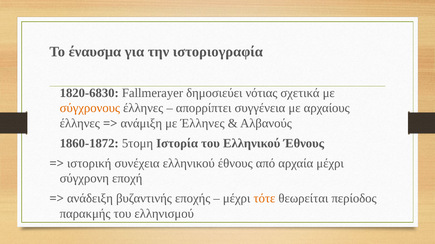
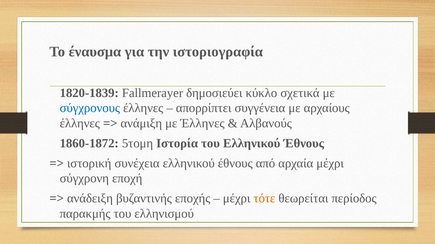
1820-6830: 1820-6830 -> 1820-1839 (89, 93)
νότιας: νότιας -> κύκλο (261, 93)
σύγχρονους colour: orange -> blue (90, 108)
